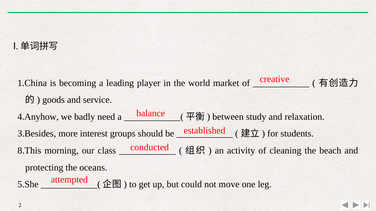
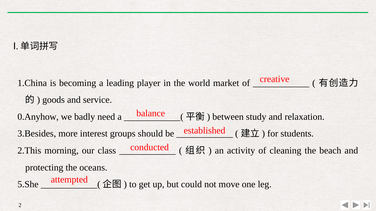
4.Anyhow: 4.Anyhow -> 0.Anyhow (38, 117)
8.This: 8.This -> 2.This (29, 151)
